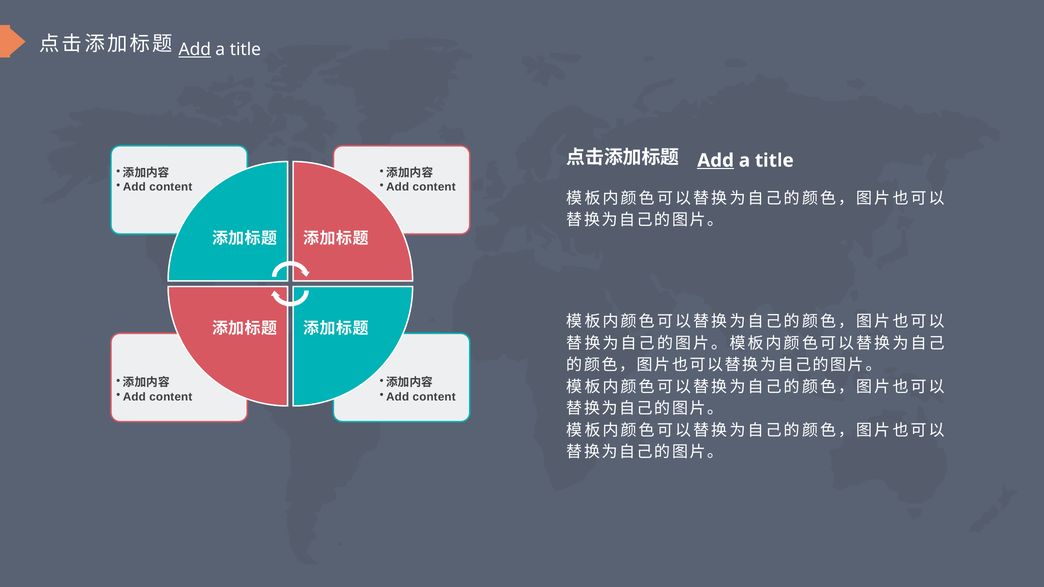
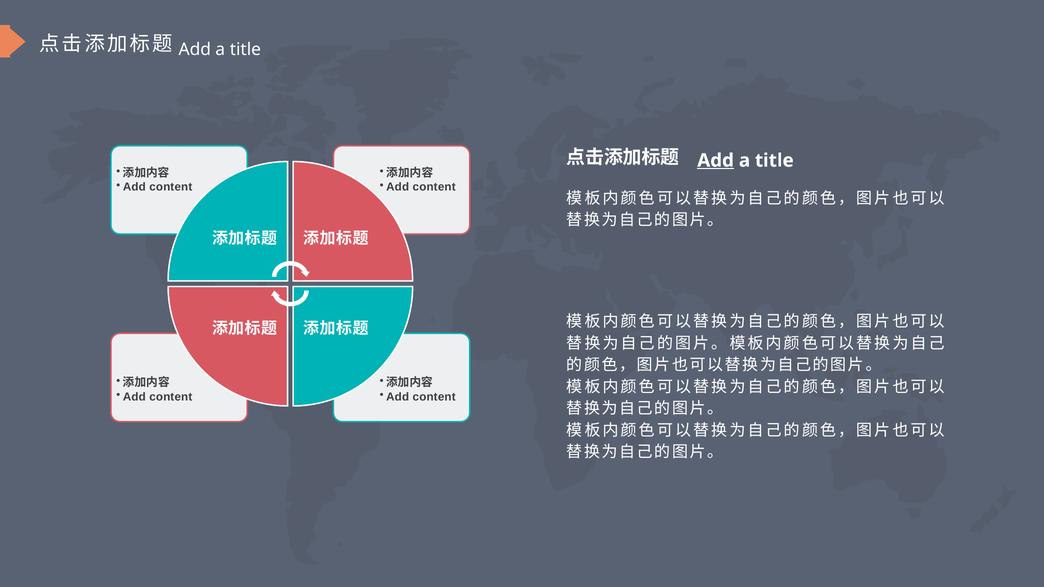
Add underline: present -> none (195, 50)
